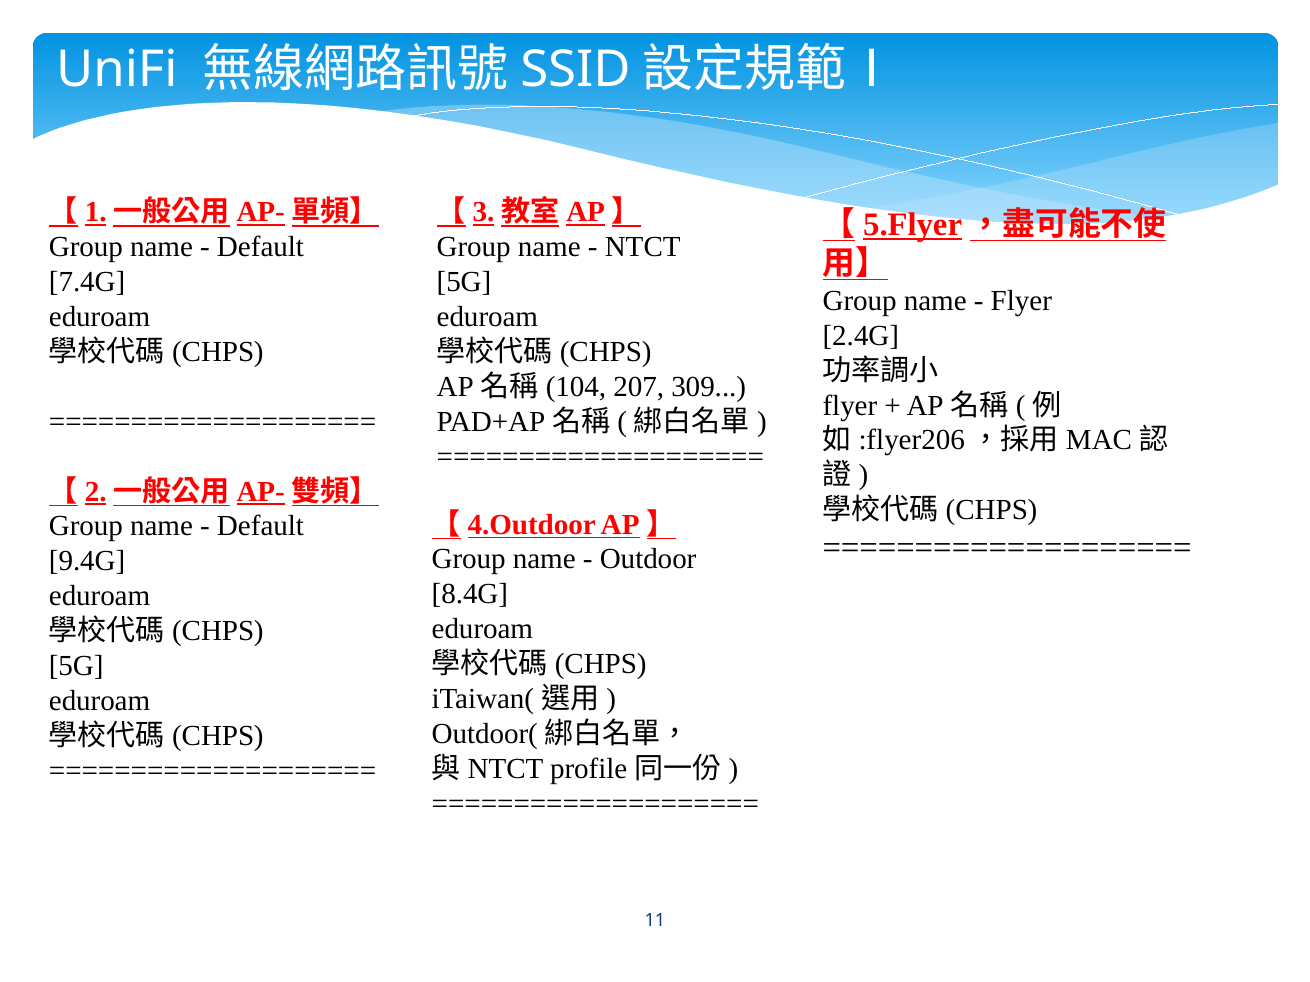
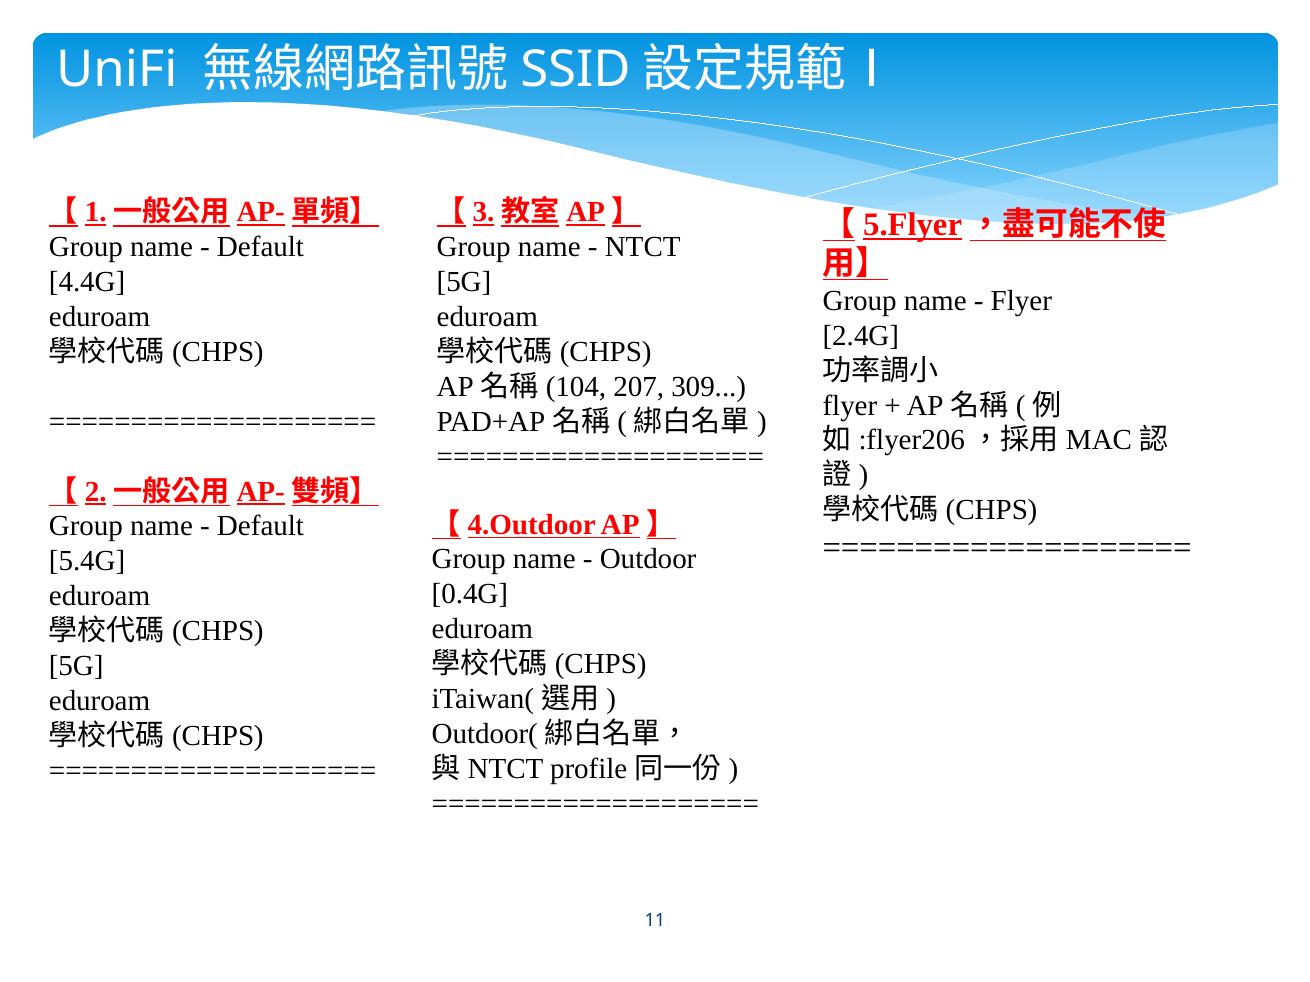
7.4G: 7.4G -> 4.4G (87, 282)
9.4G: 9.4G -> 5.4G (87, 561)
8.4G: 8.4G -> 0.4G (470, 595)
